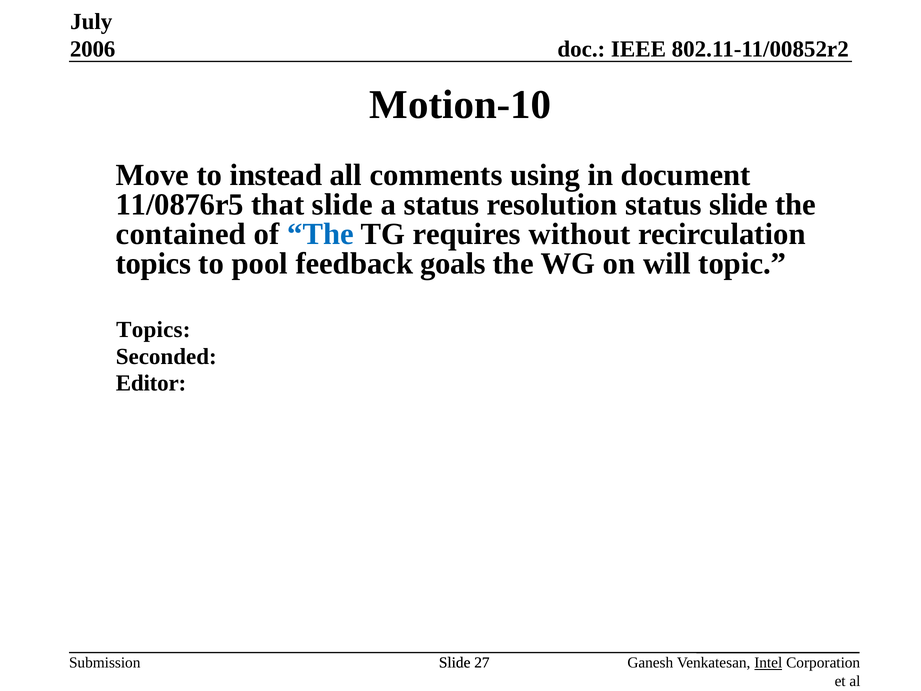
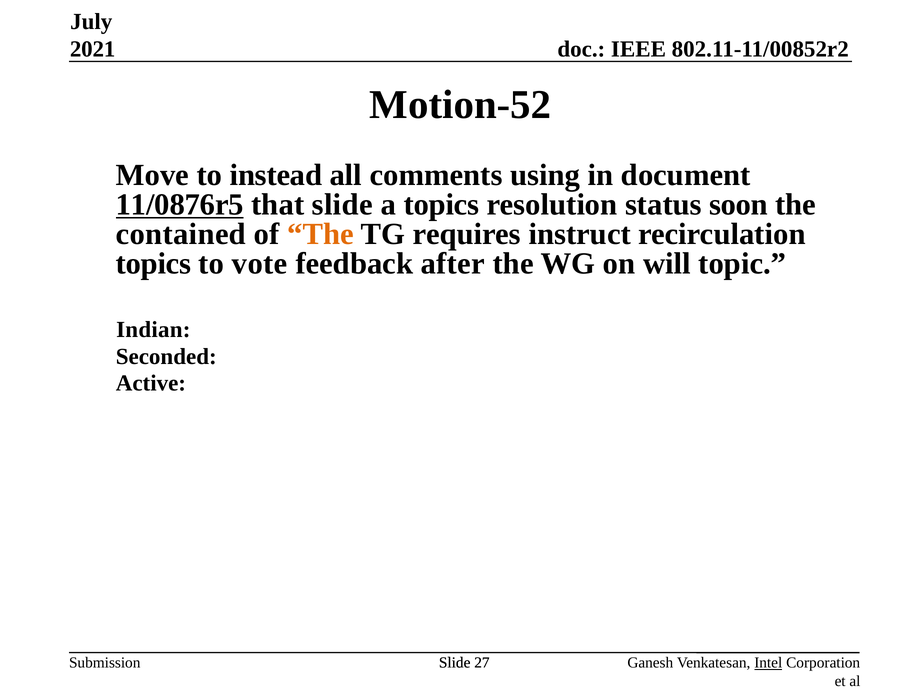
2006: 2006 -> 2021 (93, 49)
Motion-10: Motion-10 -> Motion-52 (460, 105)
11/0876r5 underline: none -> present (180, 204)
a status: status -> topics (442, 204)
status slide: slide -> soon (739, 204)
The colour: blue -> orange (321, 234)
without: without -> instruct (580, 234)
pool: pool -> vote (260, 263)
goals: goals -> after (453, 263)
Topics: Topics -> Indian (153, 330)
Editor: Editor -> Active (151, 383)
